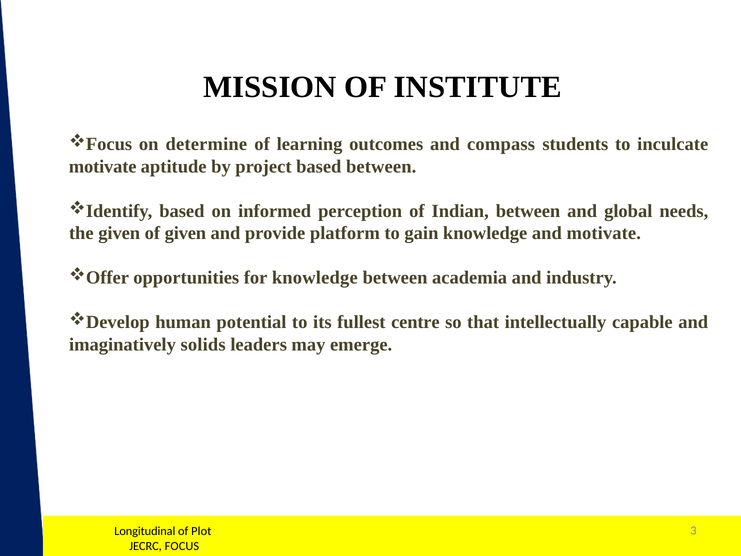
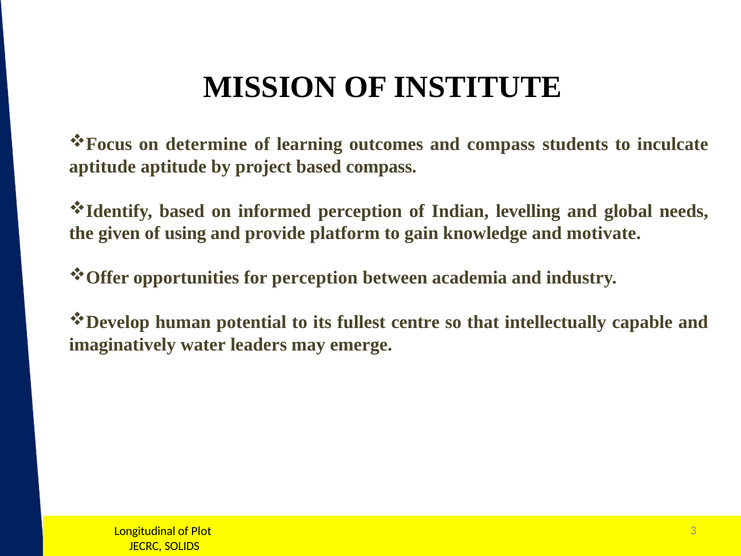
motivate: motivate -> aptitude (102, 166)
based between: between -> compass (381, 166)
Indian between: between -> levelling (528, 211)
of given: given -> using (185, 233)
for knowledge: knowledge -> perception (315, 278)
solids: solids -> water (203, 344)
FOCUS: FOCUS -> SOLIDS (182, 546)
